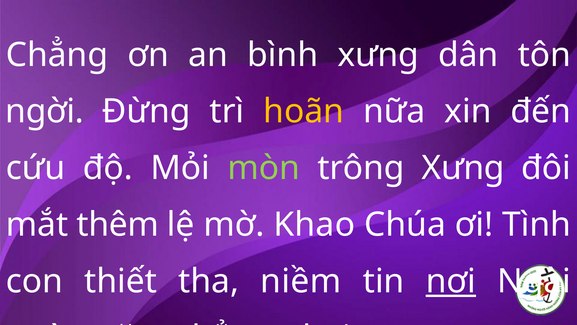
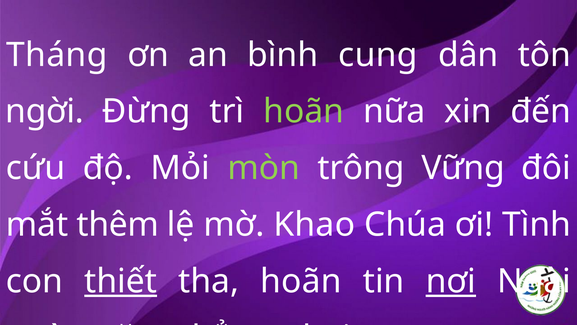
Chẳng: Chẳng -> Tháng (57, 55)
bình xưng: xưng -> cung (378, 55)
hoãn colour: yellow -> light green (304, 111)
trông Xưng: Xưng -> Vững (463, 168)
thiết underline: none -> present (121, 281)
tha niềm: niềm -> hoãn (301, 281)
